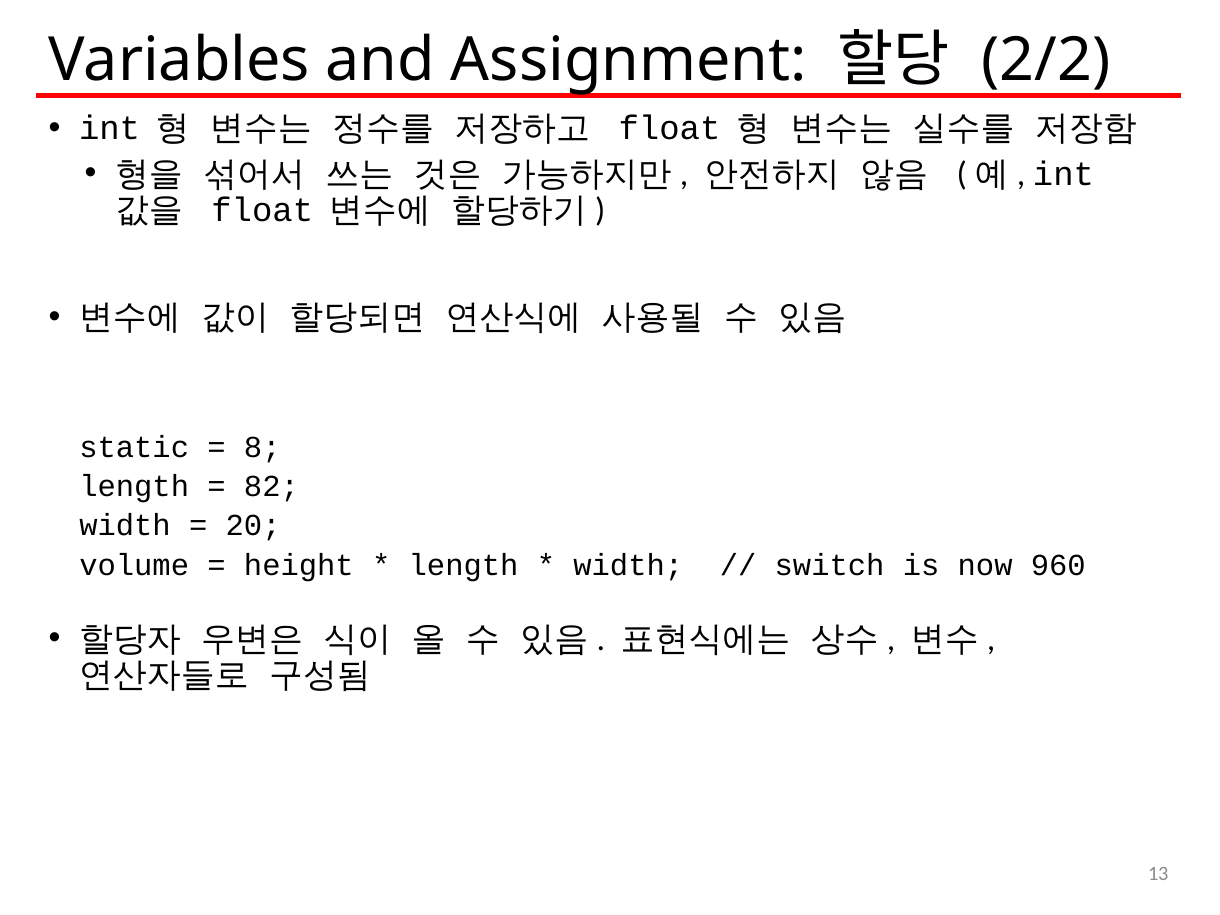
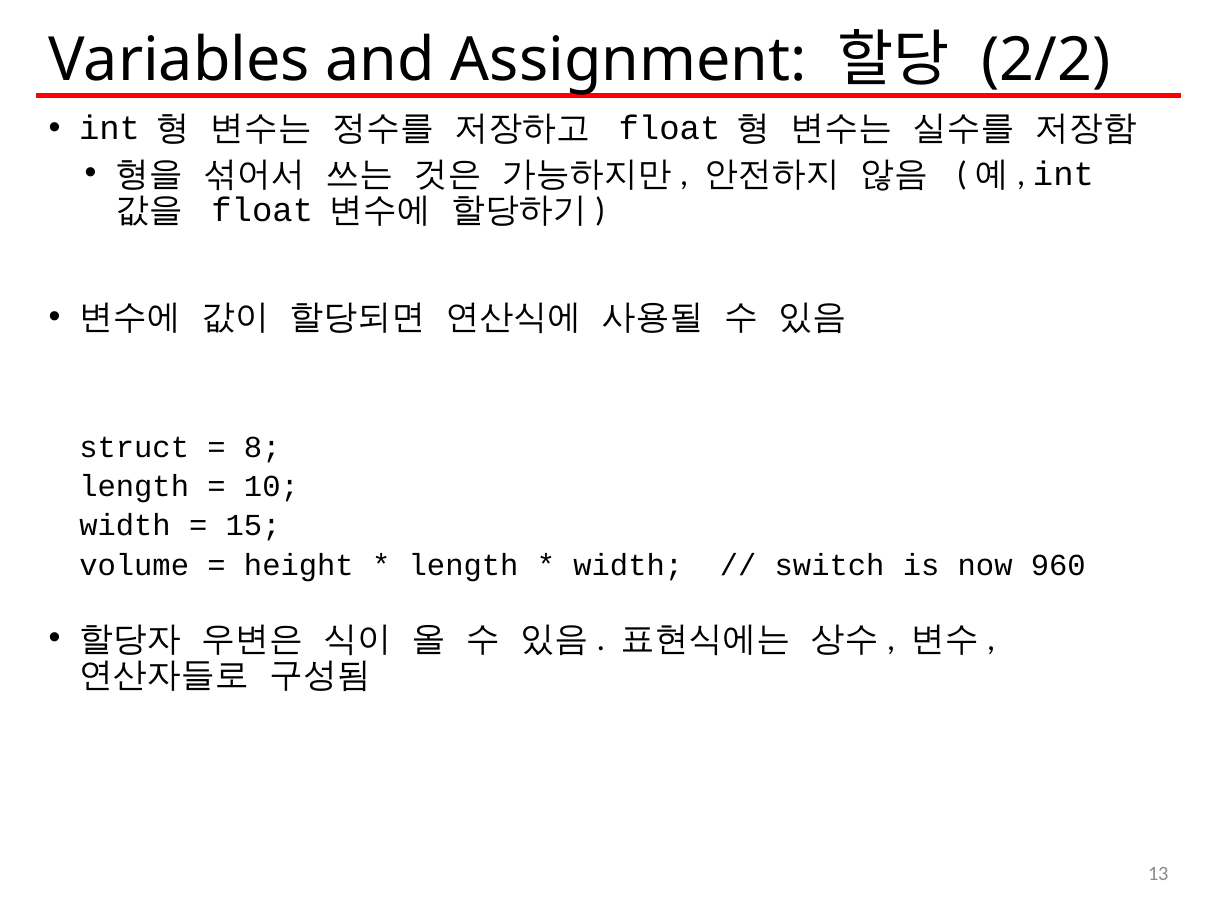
static: static -> struct (134, 447)
82: 82 -> 10 (271, 486)
20: 20 -> 15 (253, 526)
